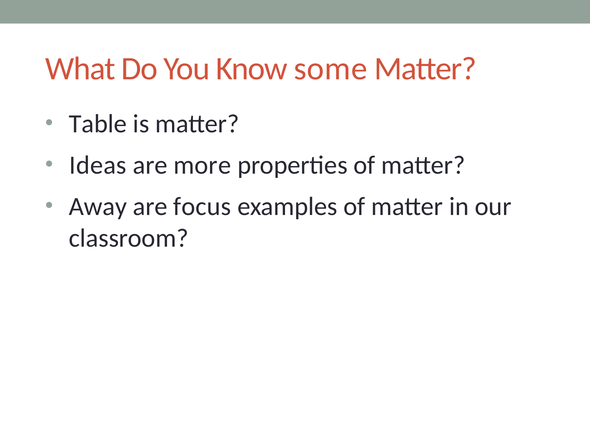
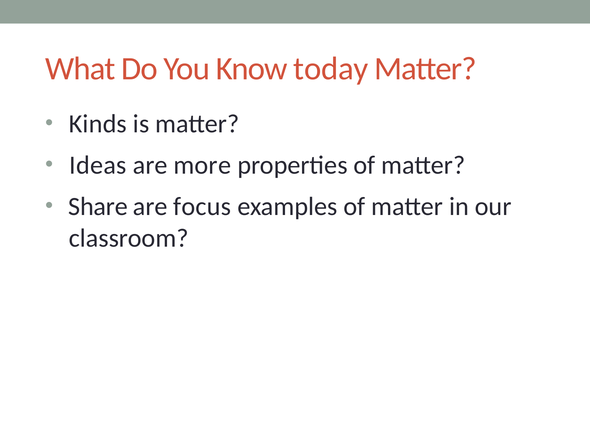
some: some -> today (331, 69)
Table: Table -> Kinds (98, 124)
Away: Away -> Share (98, 206)
